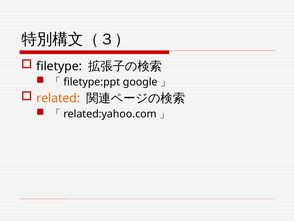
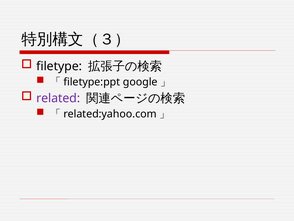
related colour: orange -> purple (58, 98)
